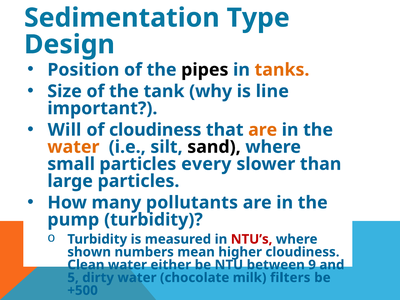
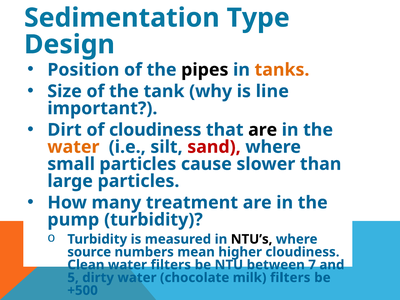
Will: Will -> Dirt (65, 130)
are colour: orange -> black (263, 130)
sand colour: black -> red (214, 147)
every: every -> cause (206, 164)
pollutants: pollutants -> treatment (192, 203)
NTU’s colour: red -> black (252, 239)
shown: shown -> source (89, 252)
water either: either -> filters (171, 265)
9: 9 -> 7 (312, 265)
